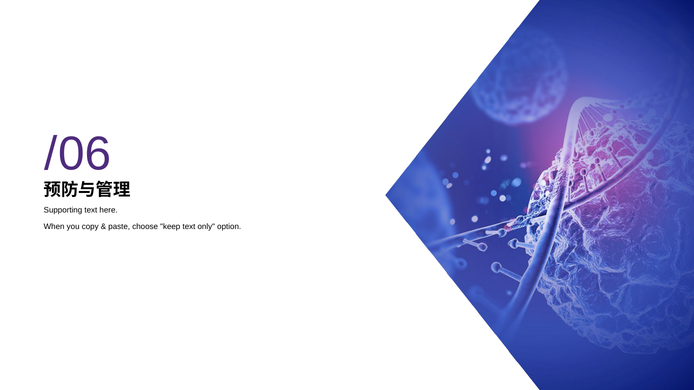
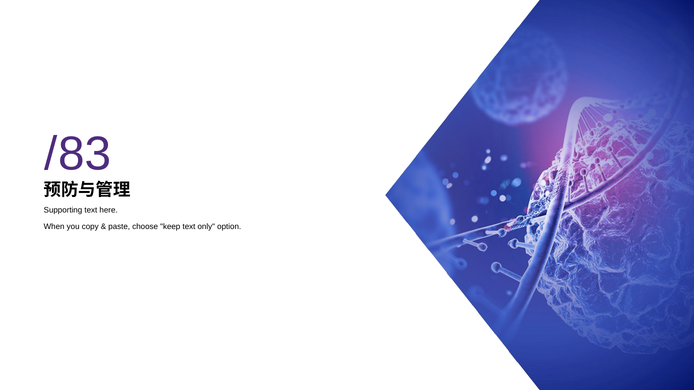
/06: /06 -> /83 (78, 154)
